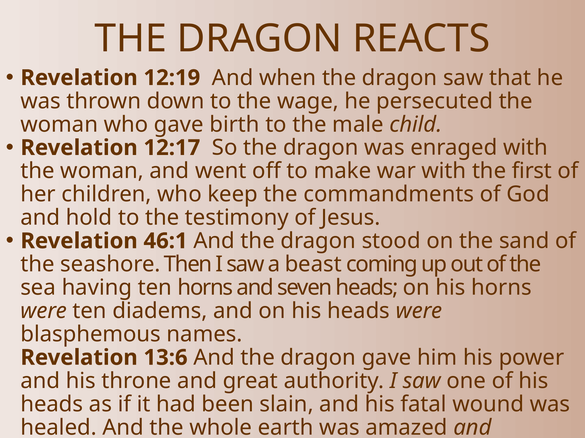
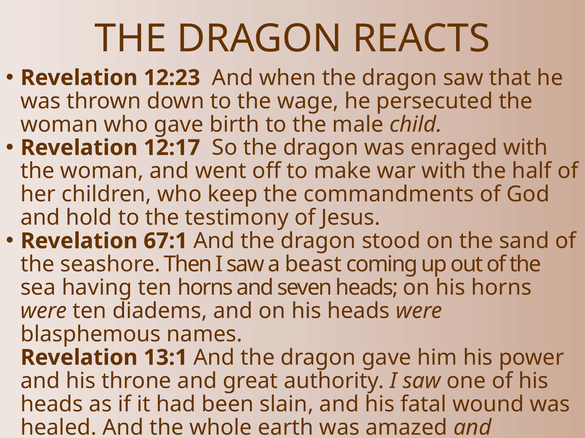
12:19: 12:19 -> 12:23 (172, 78)
first: first -> half (532, 171)
46:1: 46:1 -> 67:1 (166, 241)
13:6: 13:6 -> 13:1 (166, 358)
